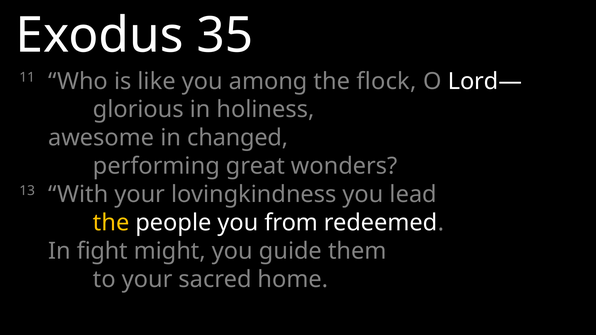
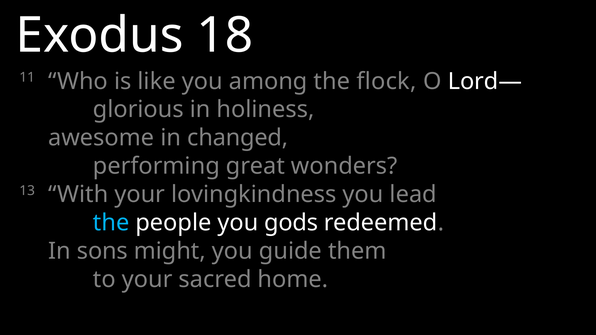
35: 35 -> 18 (225, 35)
the colour: yellow -> light blue (111, 223)
from: from -> gods (291, 223)
fight: fight -> sons (102, 251)
